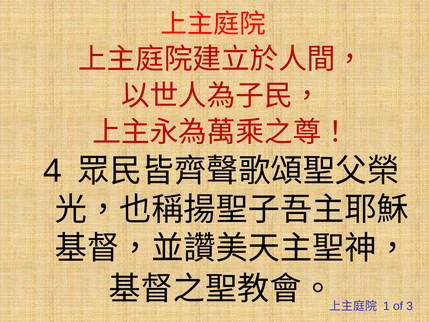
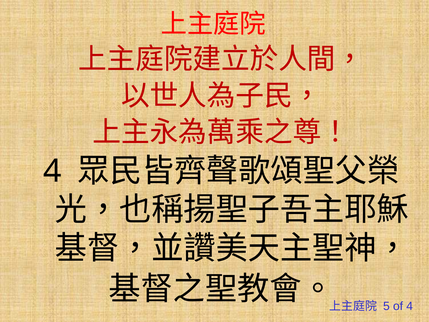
1: 1 -> 5 (386, 306)
of 3: 3 -> 4 (410, 306)
